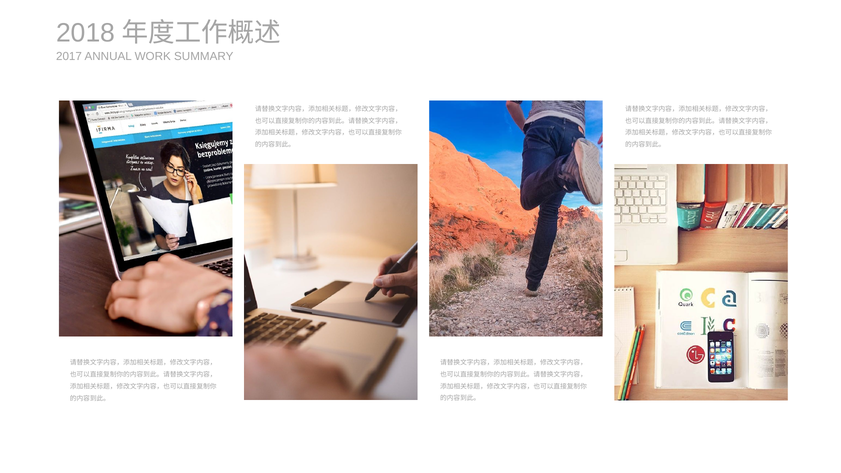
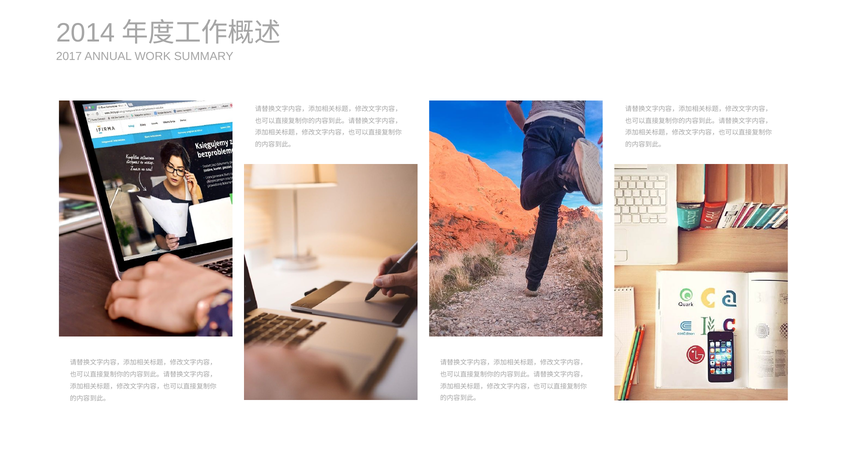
2018: 2018 -> 2014 (86, 33)
